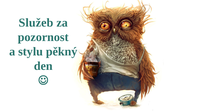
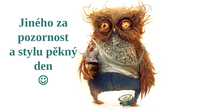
Služeb: Služeb -> Jiného (36, 23)
